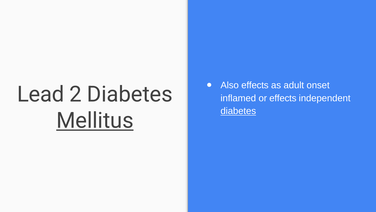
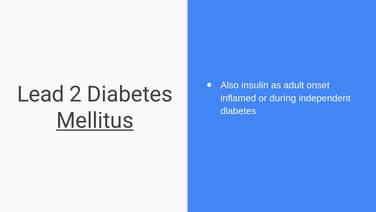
Also effects: effects -> insulin (255, 85)
or effects: effects -> during (283, 98)
diabetes underline: present -> none (238, 111)
